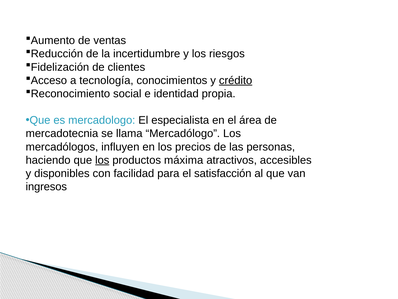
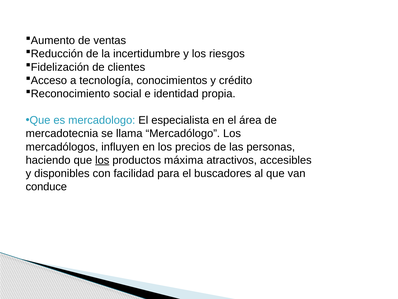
crédito underline: present -> none (236, 80)
satisfacción: satisfacción -> buscadores (223, 173)
ingresos: ingresos -> conduce (46, 186)
